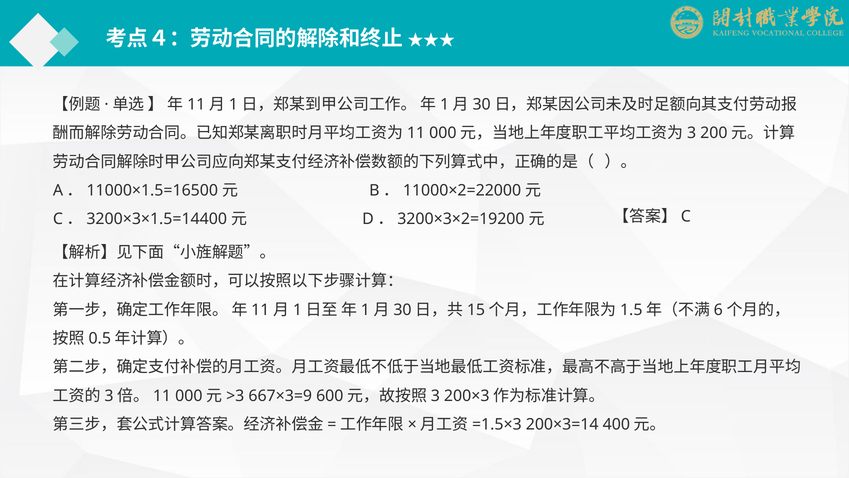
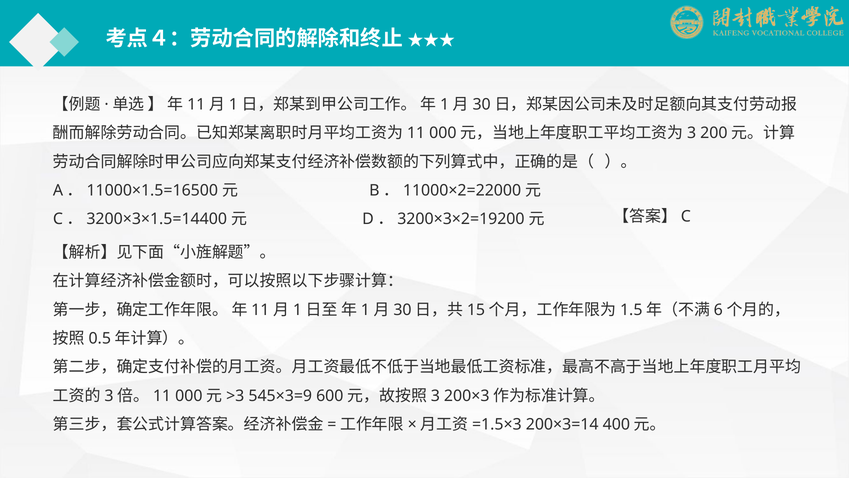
667×3=9: 667×3=9 -> 545×3=9 (280, 395)
